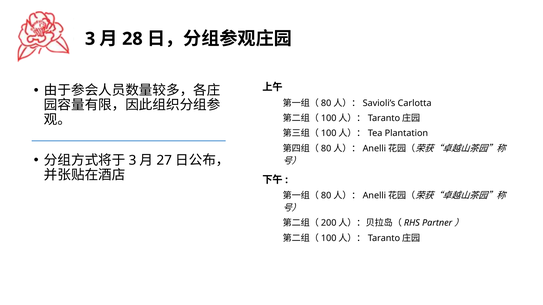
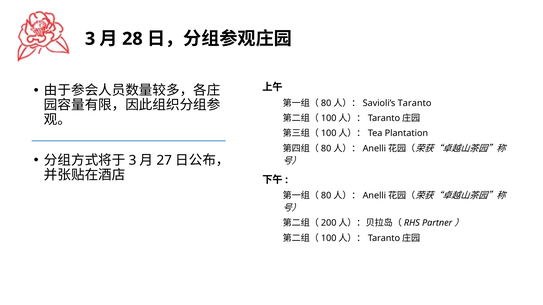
Carlotta: Carlotta -> Taranto (415, 103)
